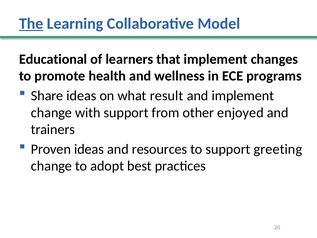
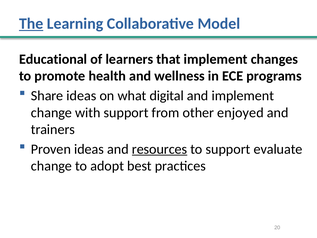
result: result -> digital (167, 96)
resources underline: none -> present (160, 149)
greeting: greeting -> evaluate (278, 149)
